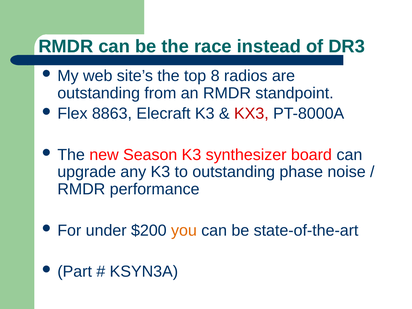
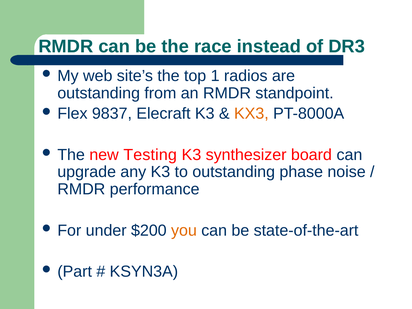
8: 8 -> 1 (215, 76)
8863: 8863 -> 9837 (112, 114)
KX3 colour: red -> orange (251, 114)
Season: Season -> Testing (150, 155)
